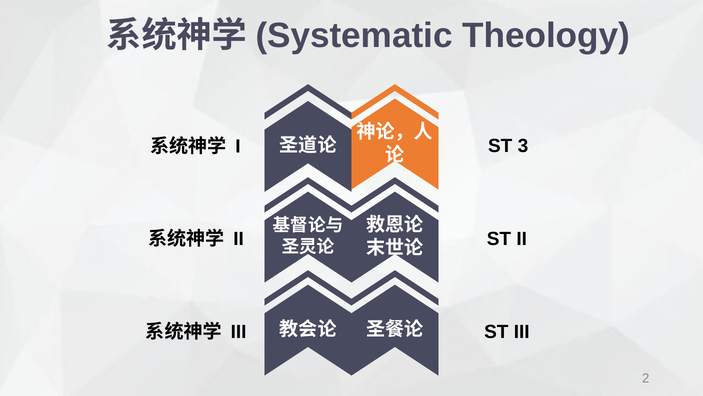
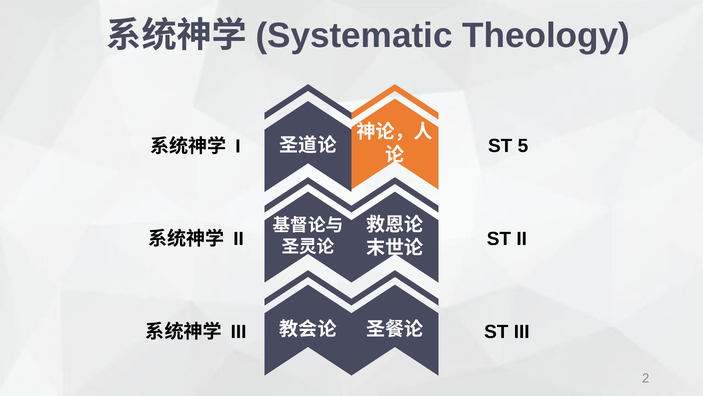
3: 3 -> 5 (523, 146)
